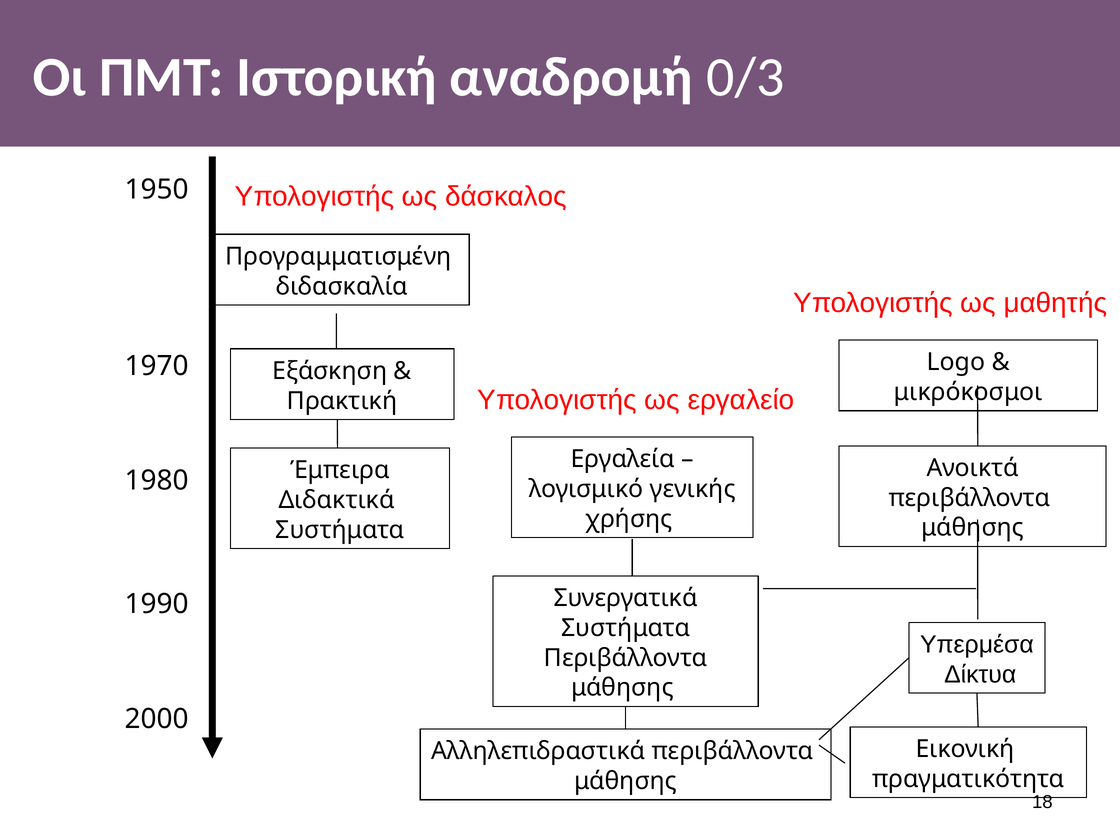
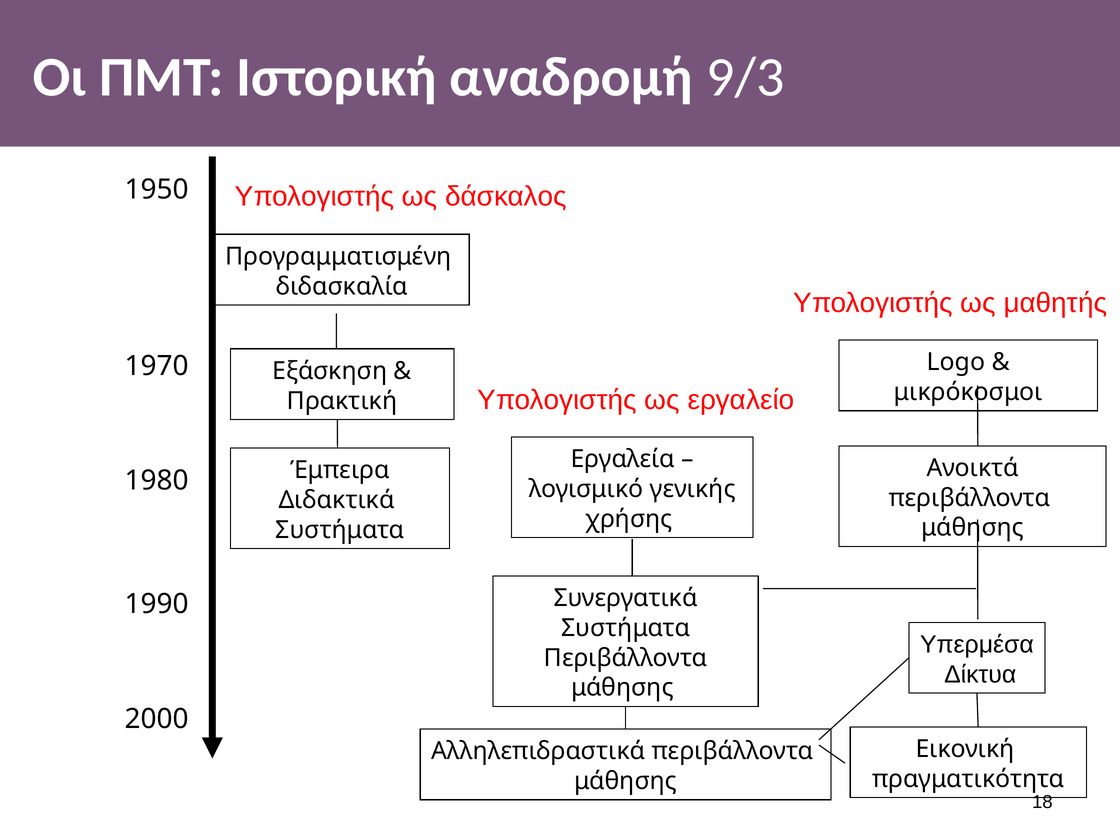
0/3: 0/3 -> 9/3 (745, 77)
